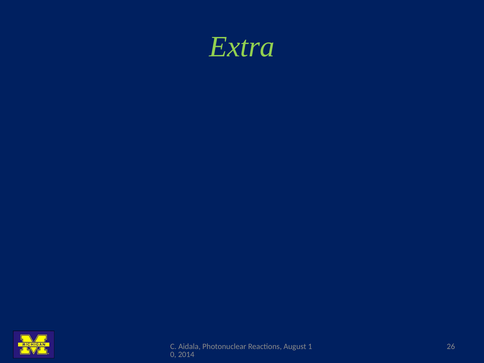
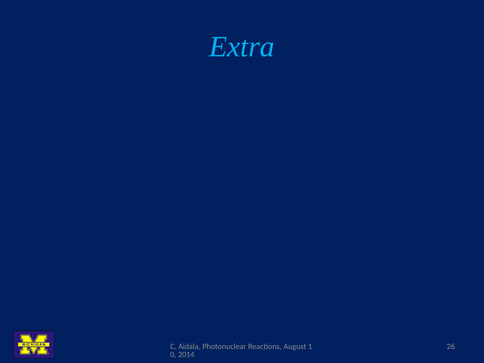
Extra colour: light green -> light blue (242, 47)
